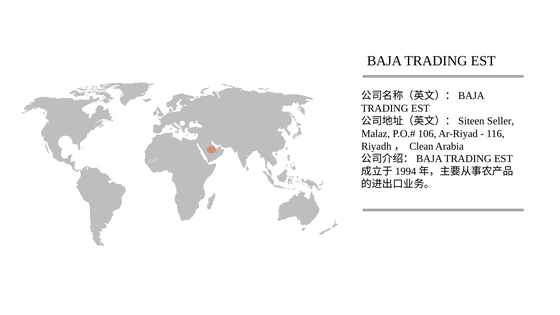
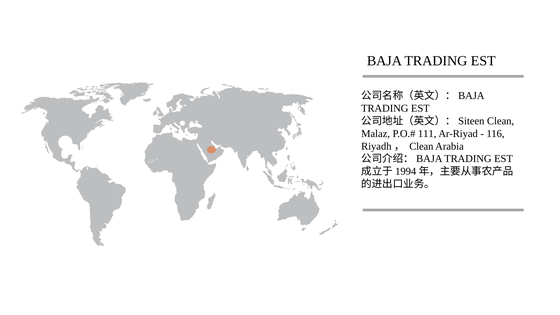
Seller: Seller -> Clean (501, 121)
106: 106 -> 111 (427, 134)
